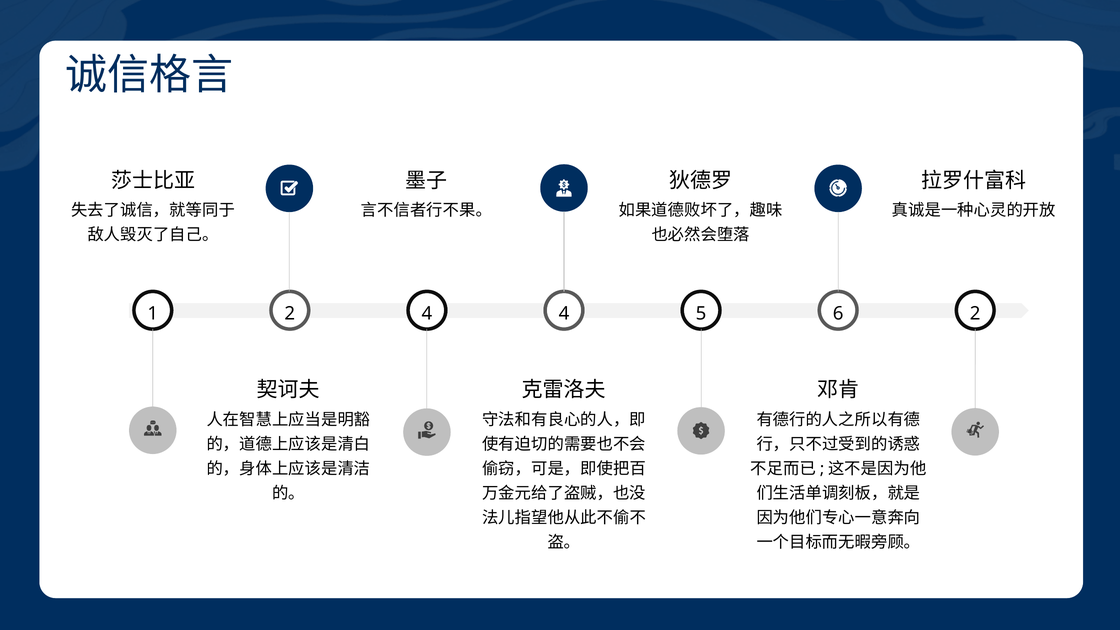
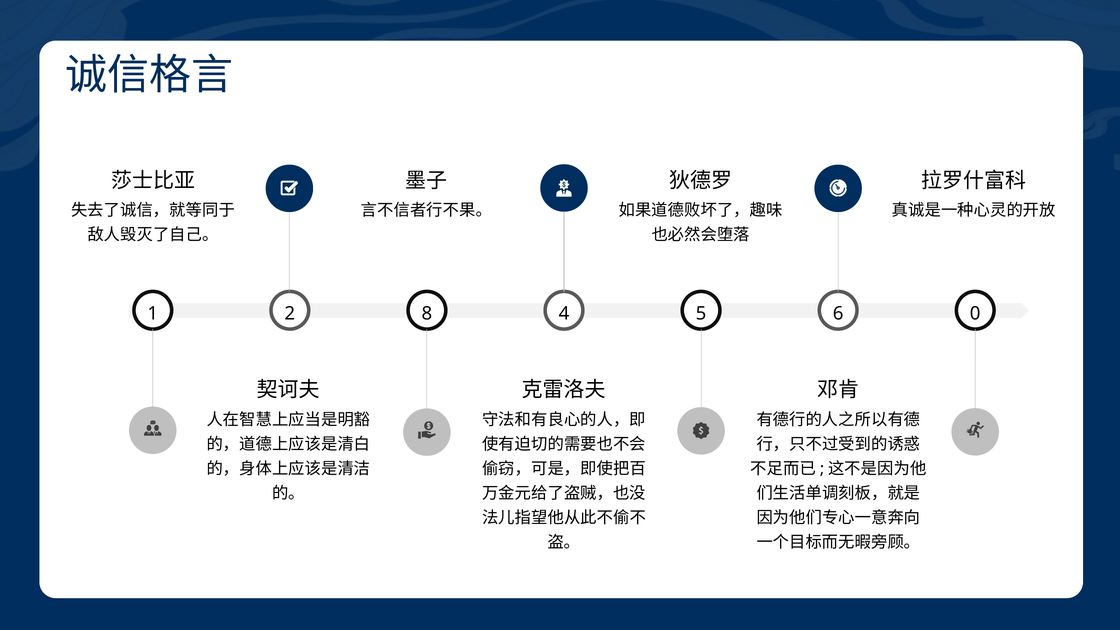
1 4: 4 -> 8 (427, 314)
5 2: 2 -> 0 (975, 314)
